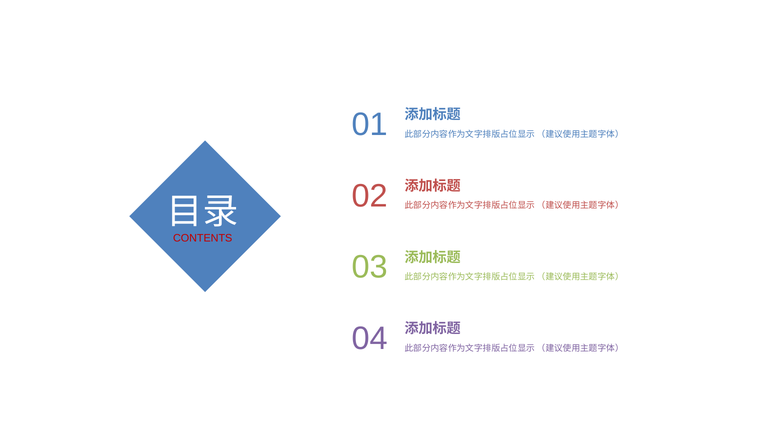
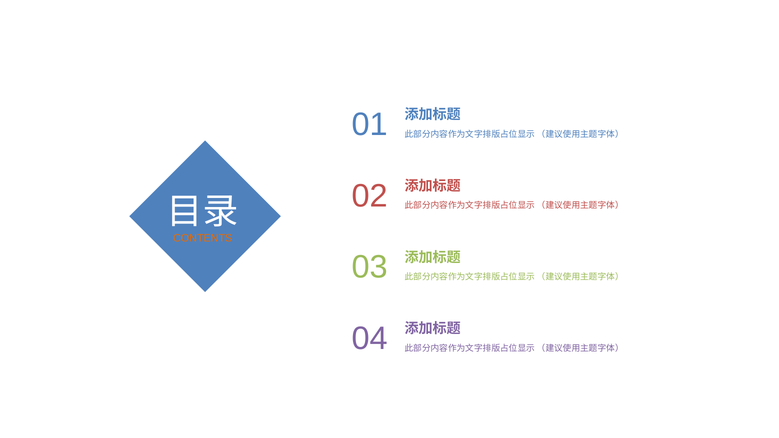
CONTENTS colour: red -> orange (203, 238)
